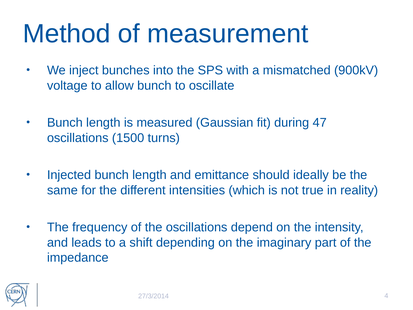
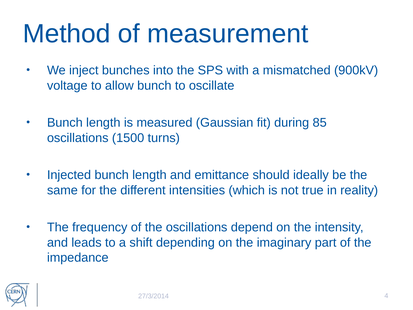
47: 47 -> 85 (320, 123)
